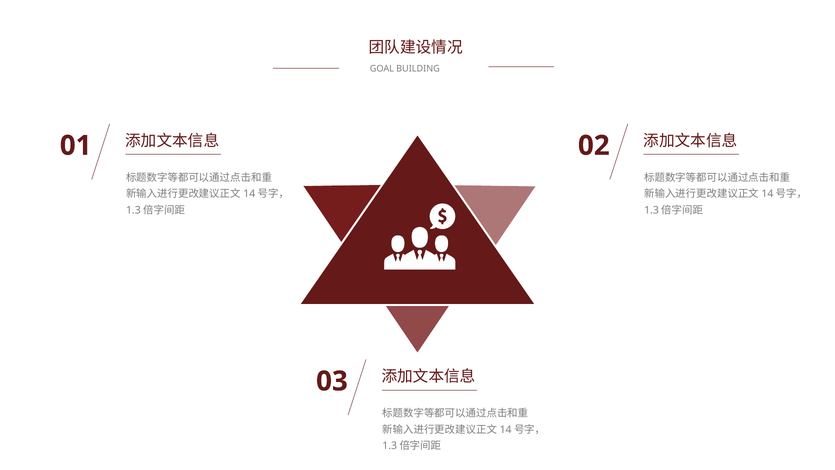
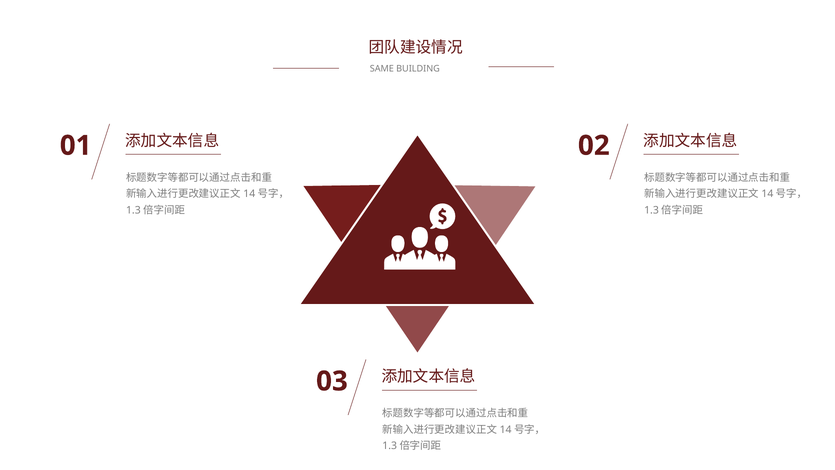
GOAL: GOAL -> SAME (382, 69)
